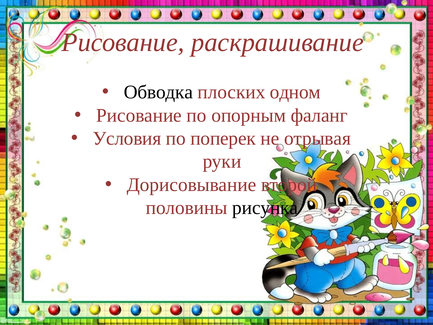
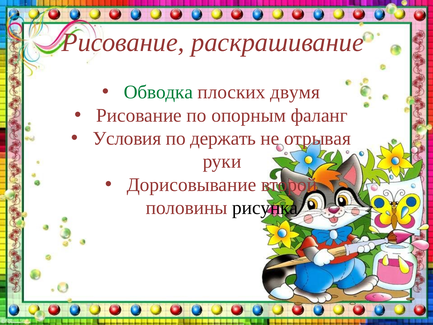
Обводка colour: black -> green (158, 92)
одном: одном -> двумя (295, 92)
поперек: поперек -> держать (223, 138)
